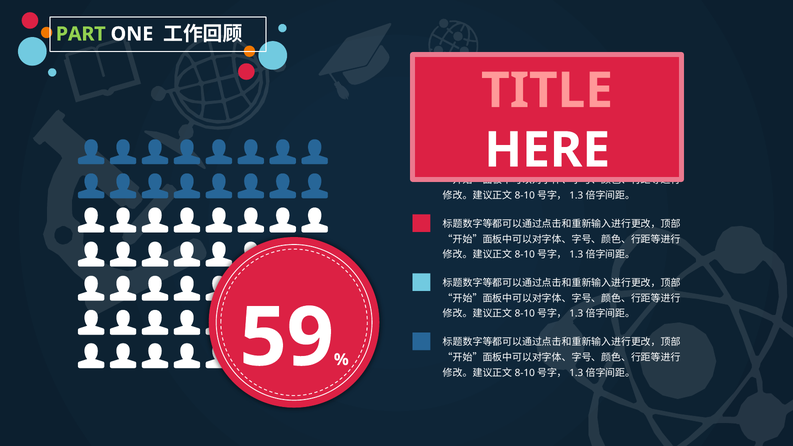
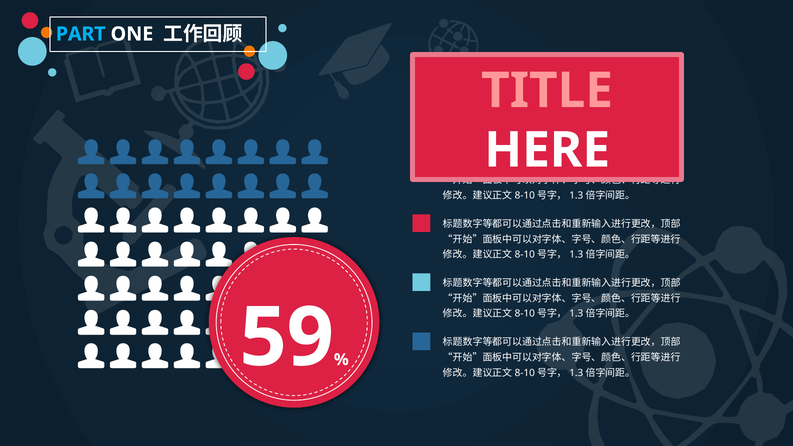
PART colour: light green -> light blue (81, 34)
